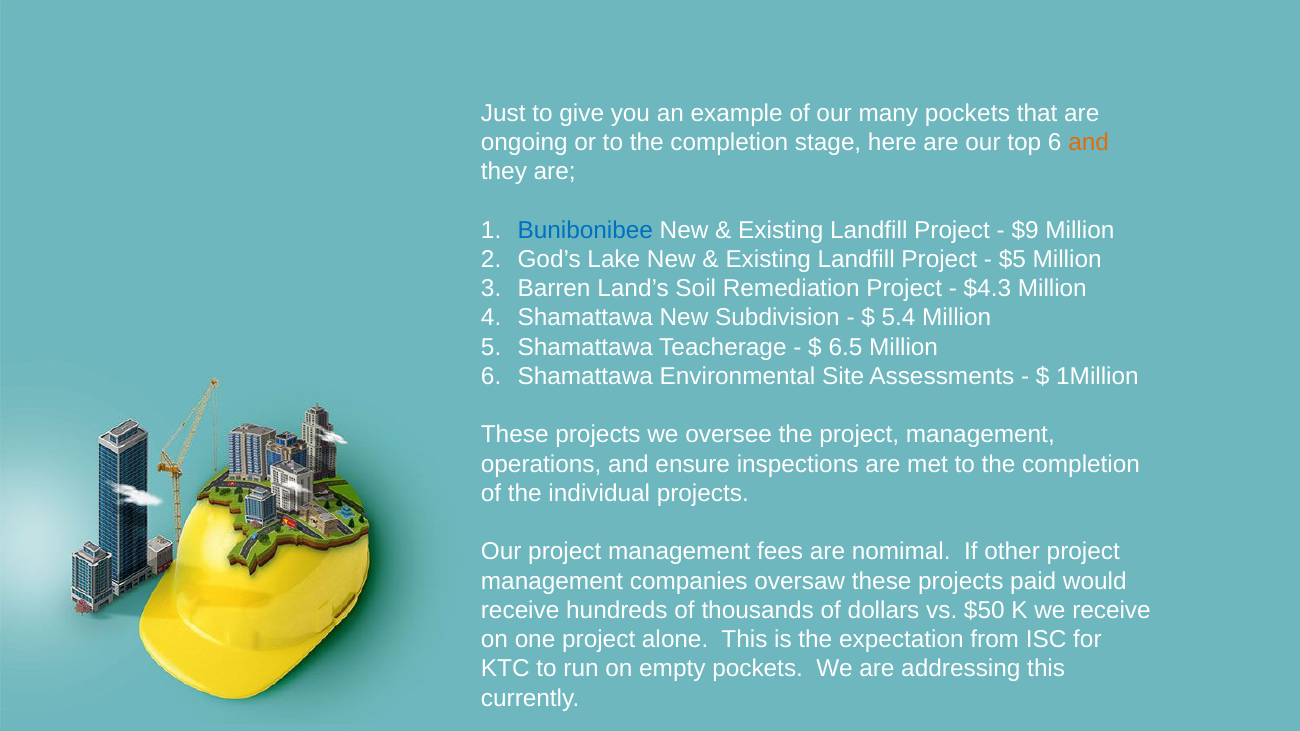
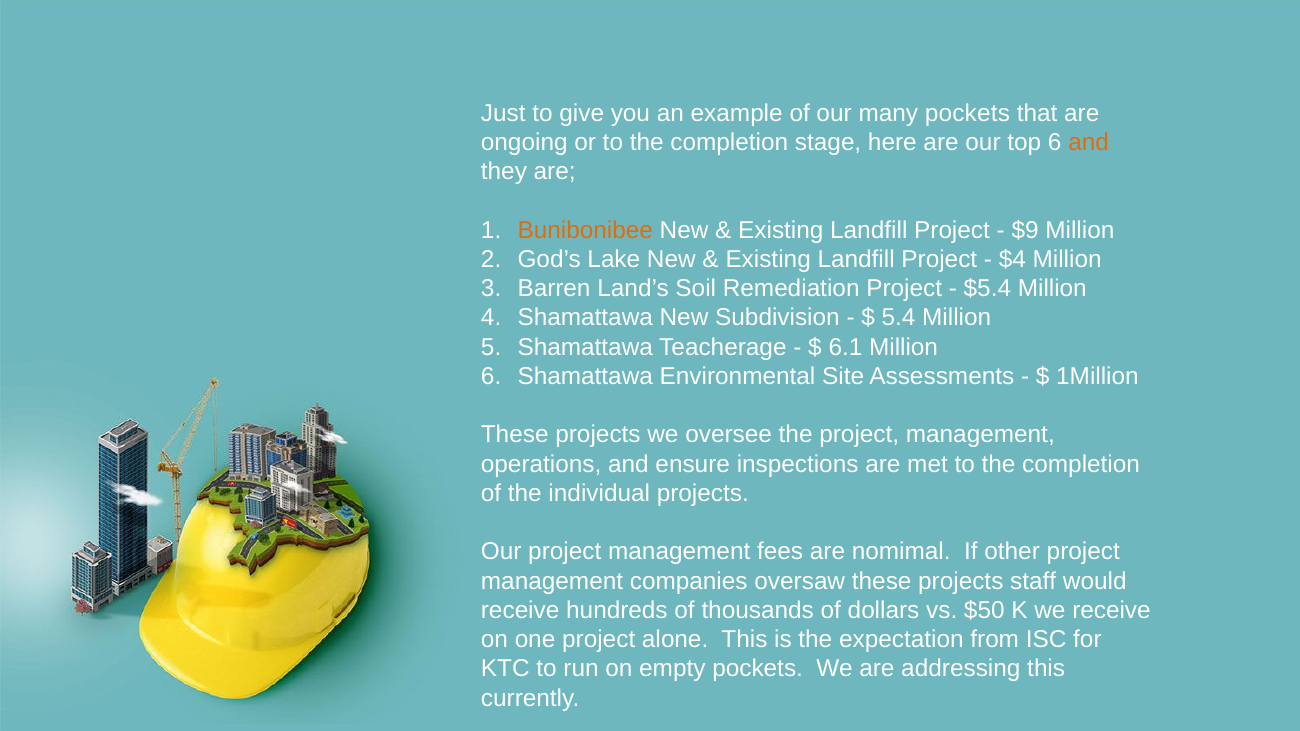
Bunibonibee colour: blue -> orange (585, 230)
$5: $5 -> $4 (1012, 259)
$4.3: $4.3 -> $5.4 (987, 289)
6.5: 6.5 -> 6.1 (845, 347)
paid: paid -> staff (1033, 581)
